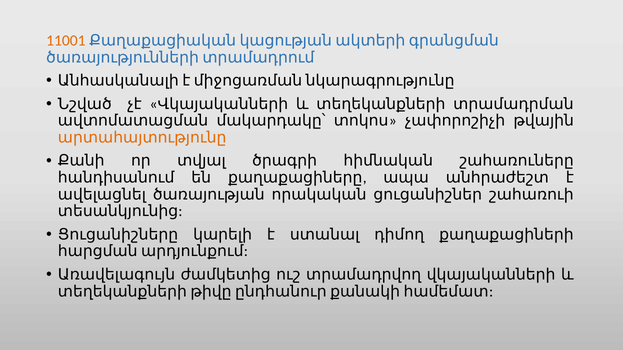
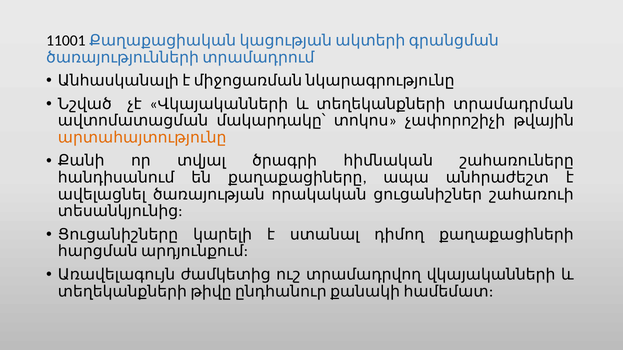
11001 colour: orange -> black (66, 41)
